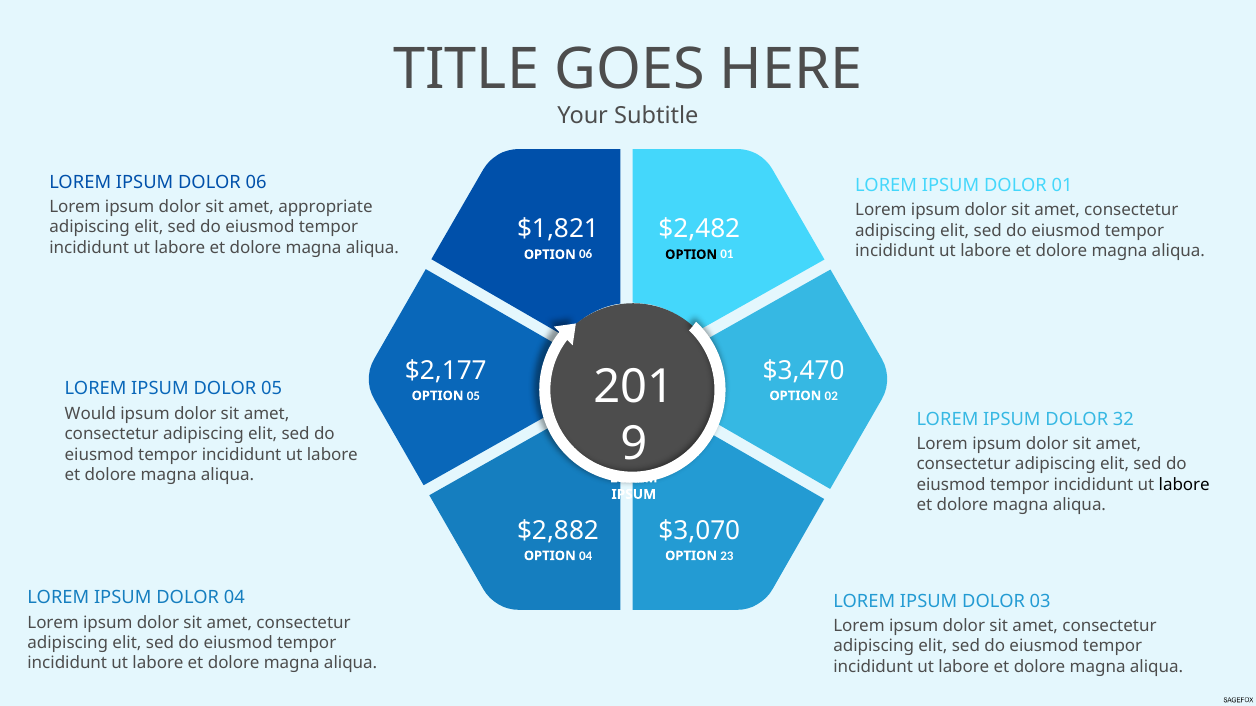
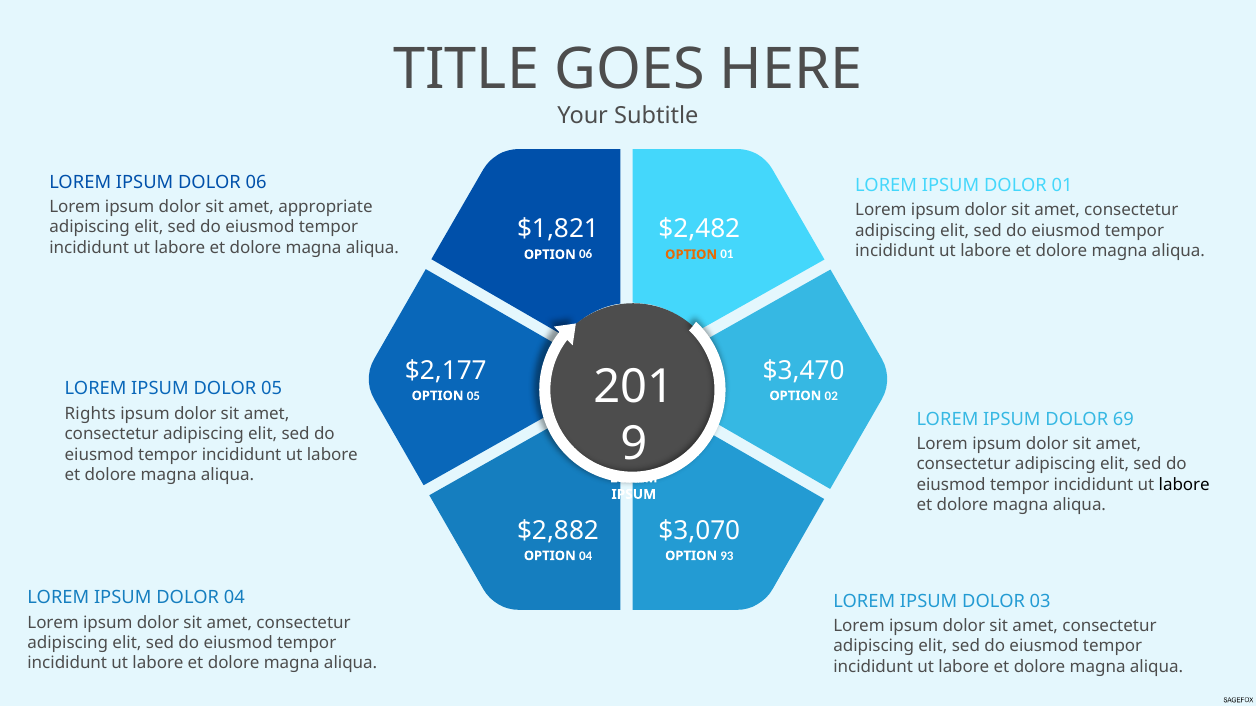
OPTION colour: black -> orange (691, 255)
Would: Would -> Rights (90, 414)
32: 32 -> 69 (1123, 419)
23: 23 -> 93 (727, 556)
